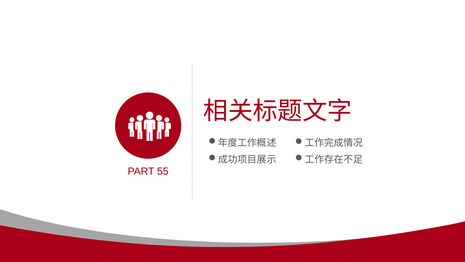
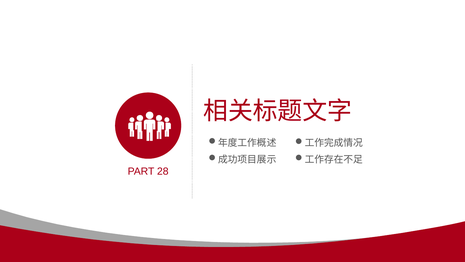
55: 55 -> 28 (163, 171)
